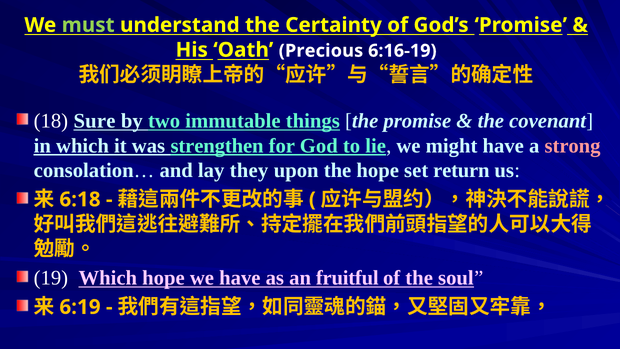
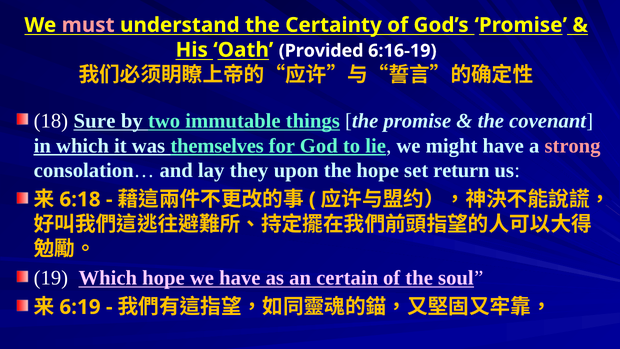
must colour: light green -> pink (88, 25)
Precious: Precious -> Provided (321, 51)
strengthen: strengthen -> themselves (217, 146)
fruitful: fruitful -> certain (347, 278)
